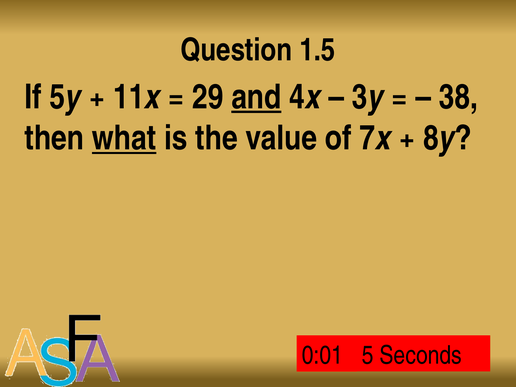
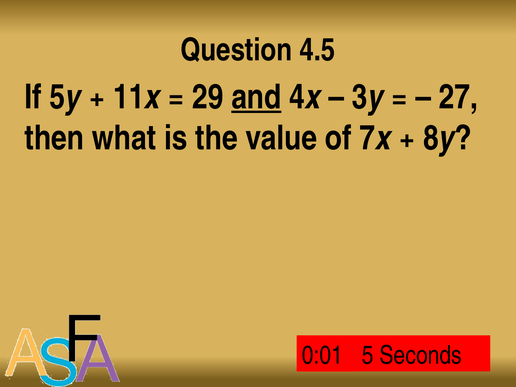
1.5: 1.5 -> 4.5 (317, 50)
38: 38 -> 27 (459, 97)
what underline: present -> none (124, 138)
